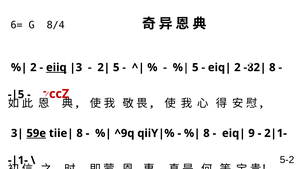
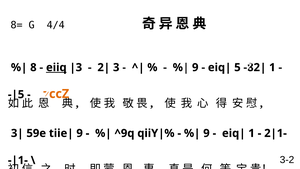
6=: 6= -> 8= (17, 25)
8/4: 8/4 -> 4/4 (56, 25)
2: 2 -> 8 (33, 67)
5: 5 -> 3 (116, 67)
5: 5 -> 9 (195, 67)
2: 2 -> 5 (237, 67)
8: 8 -> 1 (272, 67)
zccZ colour: red -> orange (56, 94)
59e underline: present -> none (36, 133)
8: 8 -> 9 (80, 133)
8: 8 -> 9 (206, 133)
9: 9 -> 1 (252, 133)
5-2: 5-2 -> 3-2 (287, 160)
